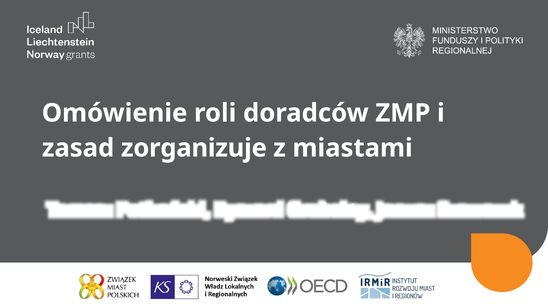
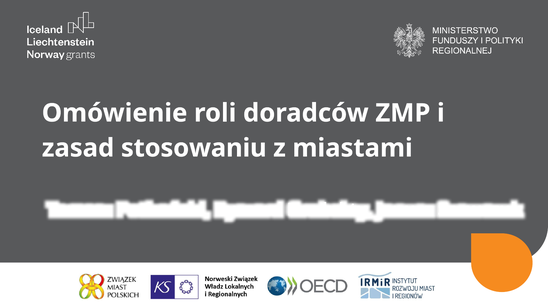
zorganizuje: zorganizuje -> stosowaniu (194, 148)
